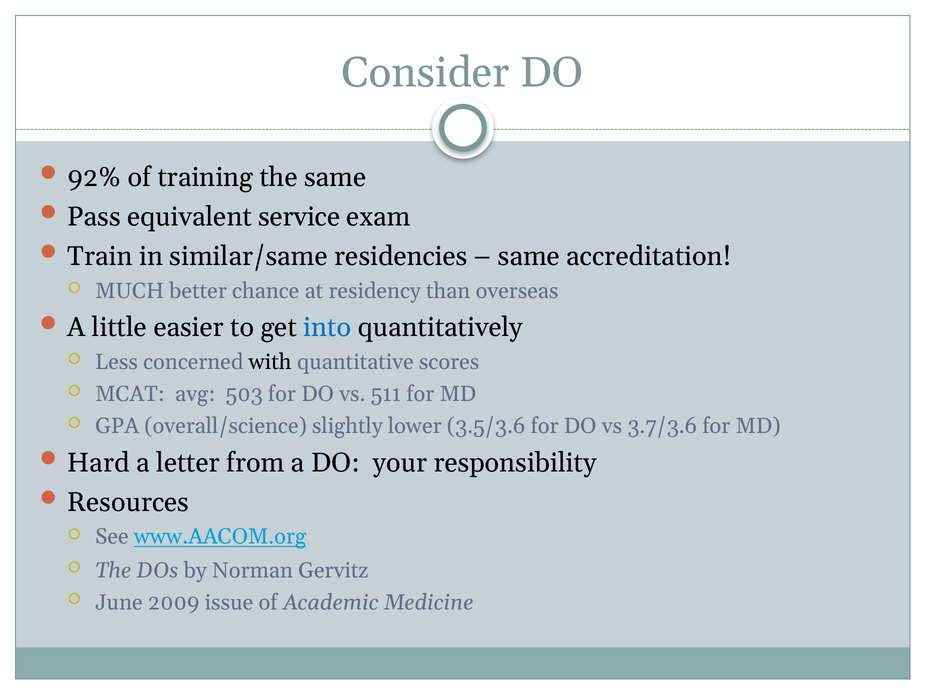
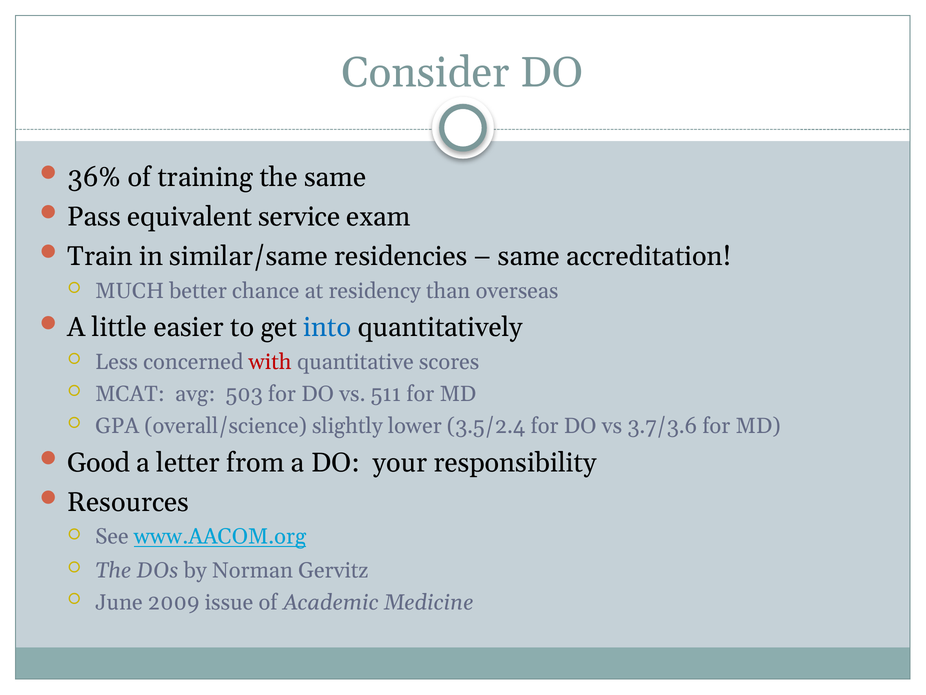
92%: 92% -> 36% (94, 177)
with colour: black -> red (270, 362)
3.5/3.6: 3.5/3.6 -> 3.5/2.4 (486, 426)
Hard: Hard -> Good (99, 462)
